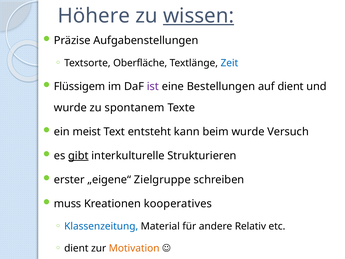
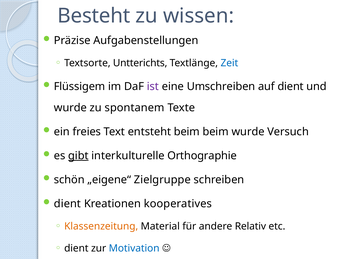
Höhere: Höhere -> Besteht (94, 16)
wissen underline: present -> none (199, 16)
Oberfläche: Oberfläche -> Untterichts (140, 63)
Bestellungen: Bestellungen -> Umschreiben (221, 86)
meist: meist -> freies (87, 132)
entsteht kann: kann -> beim (187, 132)
Strukturieren: Strukturieren -> Orthographie (202, 156)
erster: erster -> schön (69, 180)
muss: muss -> dient (67, 204)
Klassenzeitung colour: blue -> orange (101, 226)
Motivation colour: orange -> blue (134, 248)
